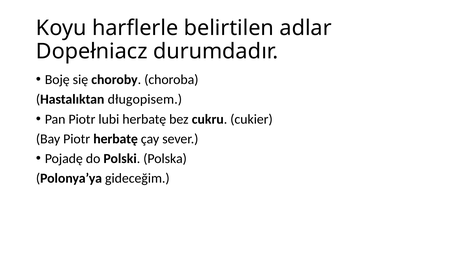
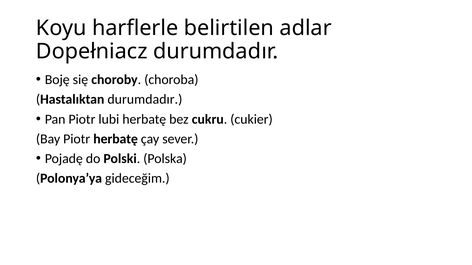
Hastalıktan długopisem: długopisem -> durumdadır (145, 100)
